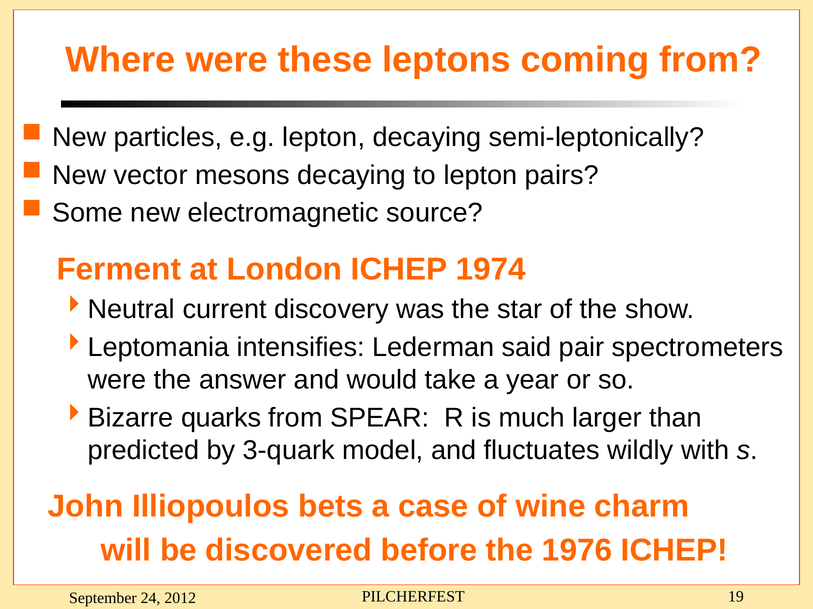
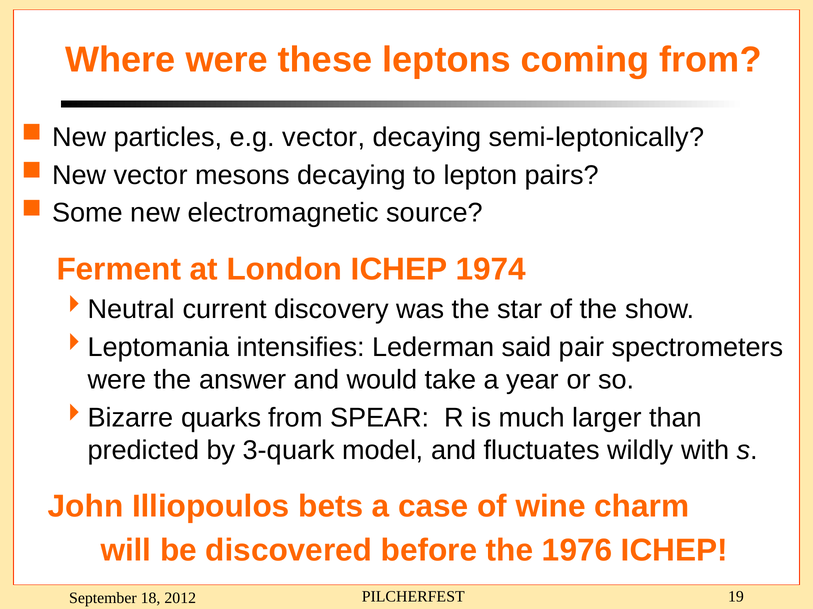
e.g lepton: lepton -> vector (324, 137)
24: 24 -> 18 (151, 599)
